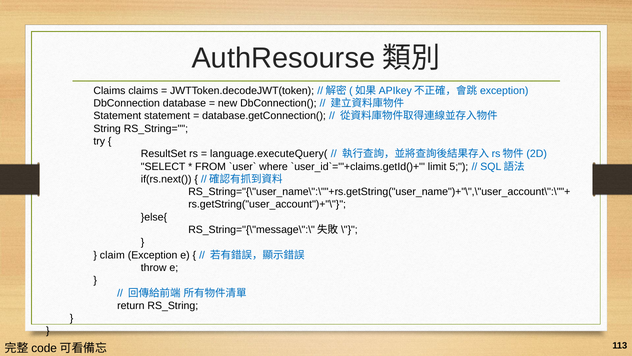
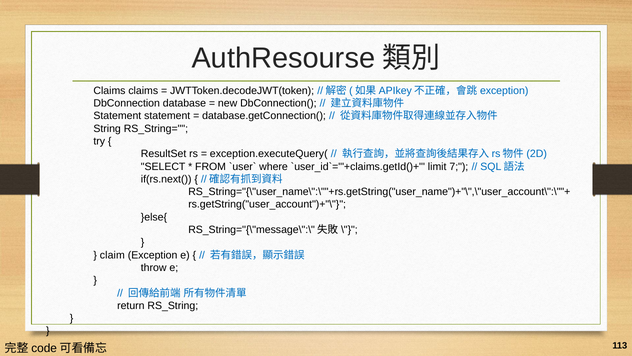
language.executeQuery(: language.executeQuery( -> exception.executeQuery( (269, 154)
5: 5 -> 7 (459, 166)
